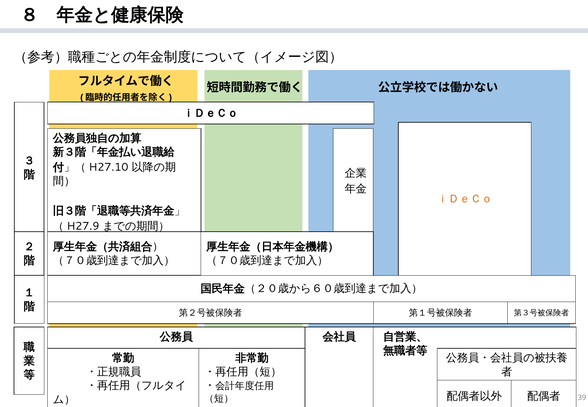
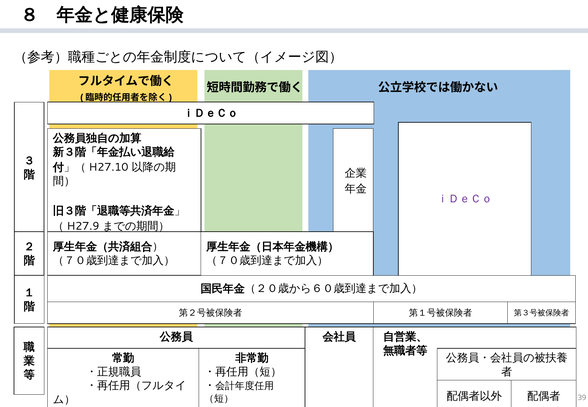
ｉＤｅＣｏ colour: orange -> purple (465, 199)
